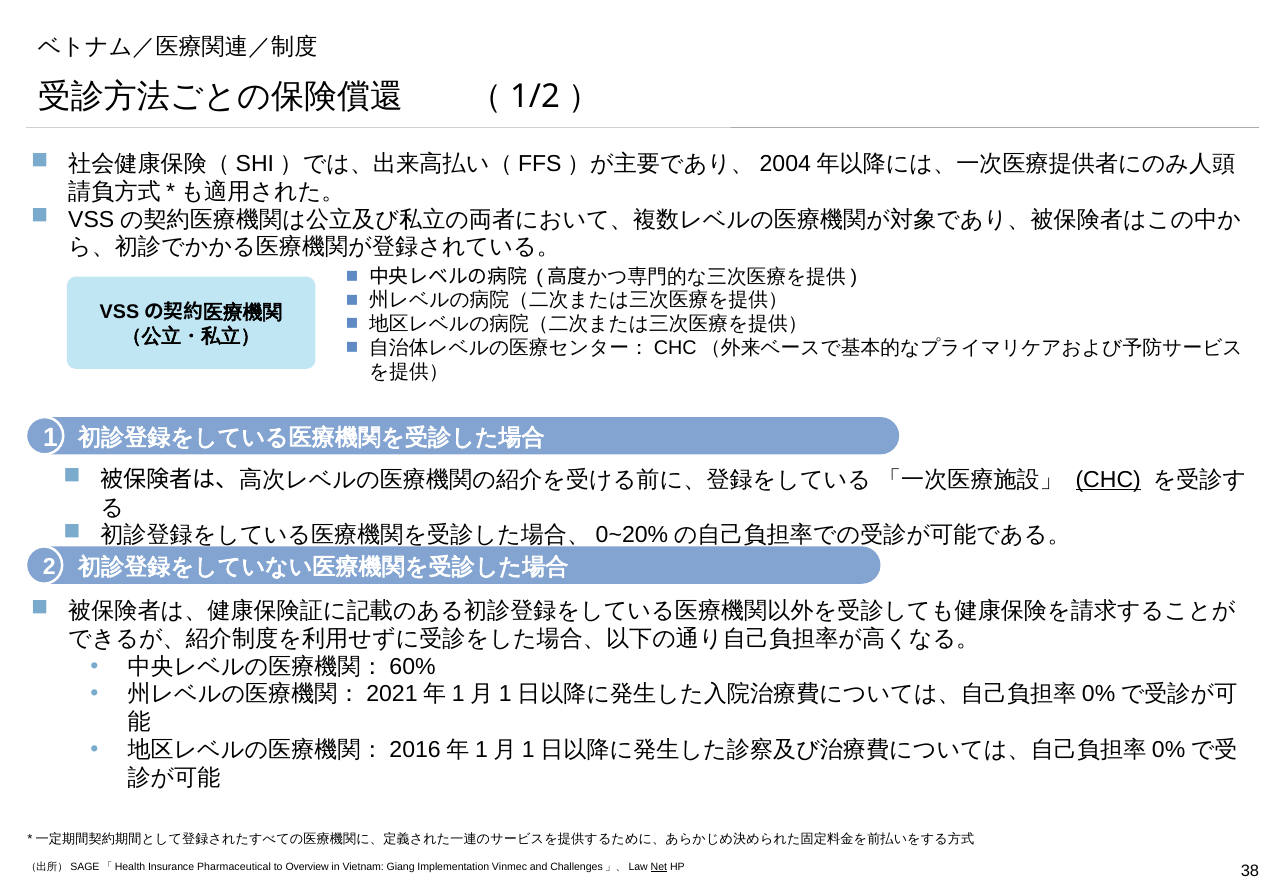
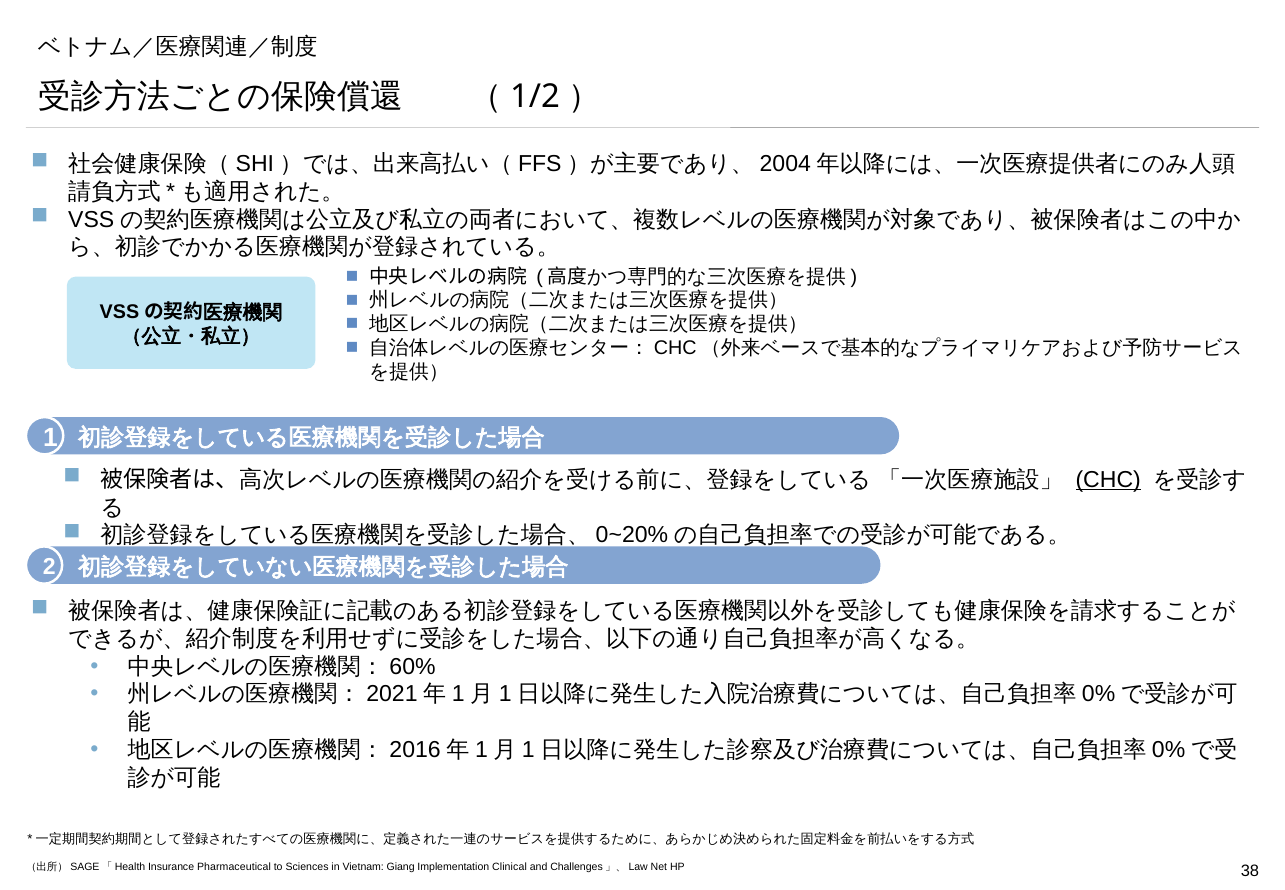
Overview: Overview -> Sciences (307, 866)
Vinmec: Vinmec -> Clinical (509, 866)
Net underline: present -> none (659, 866)
